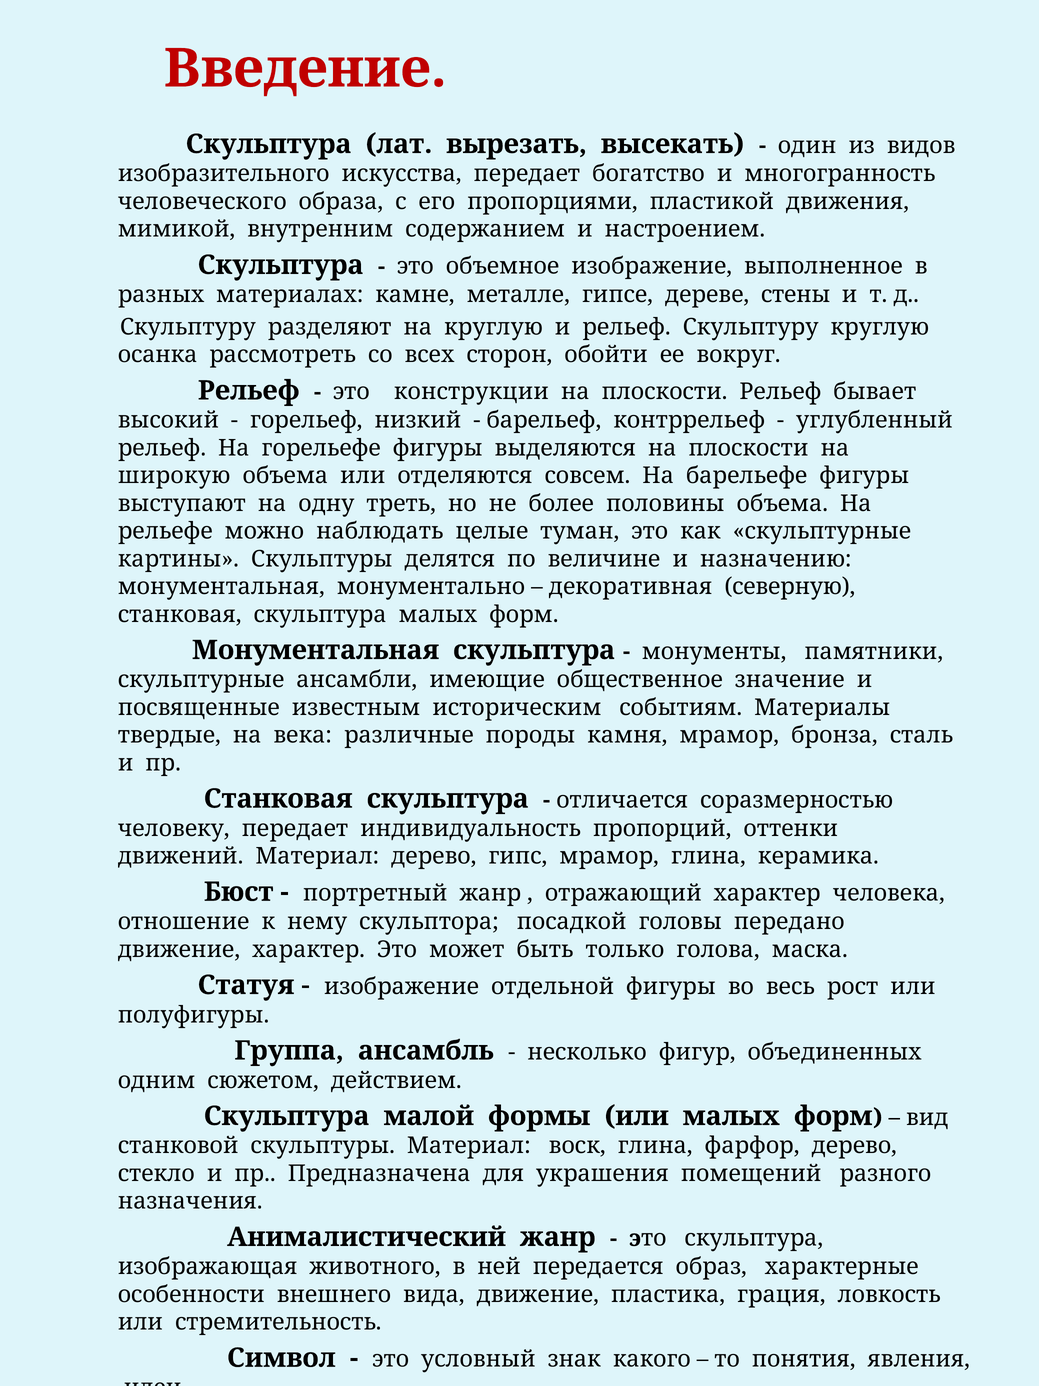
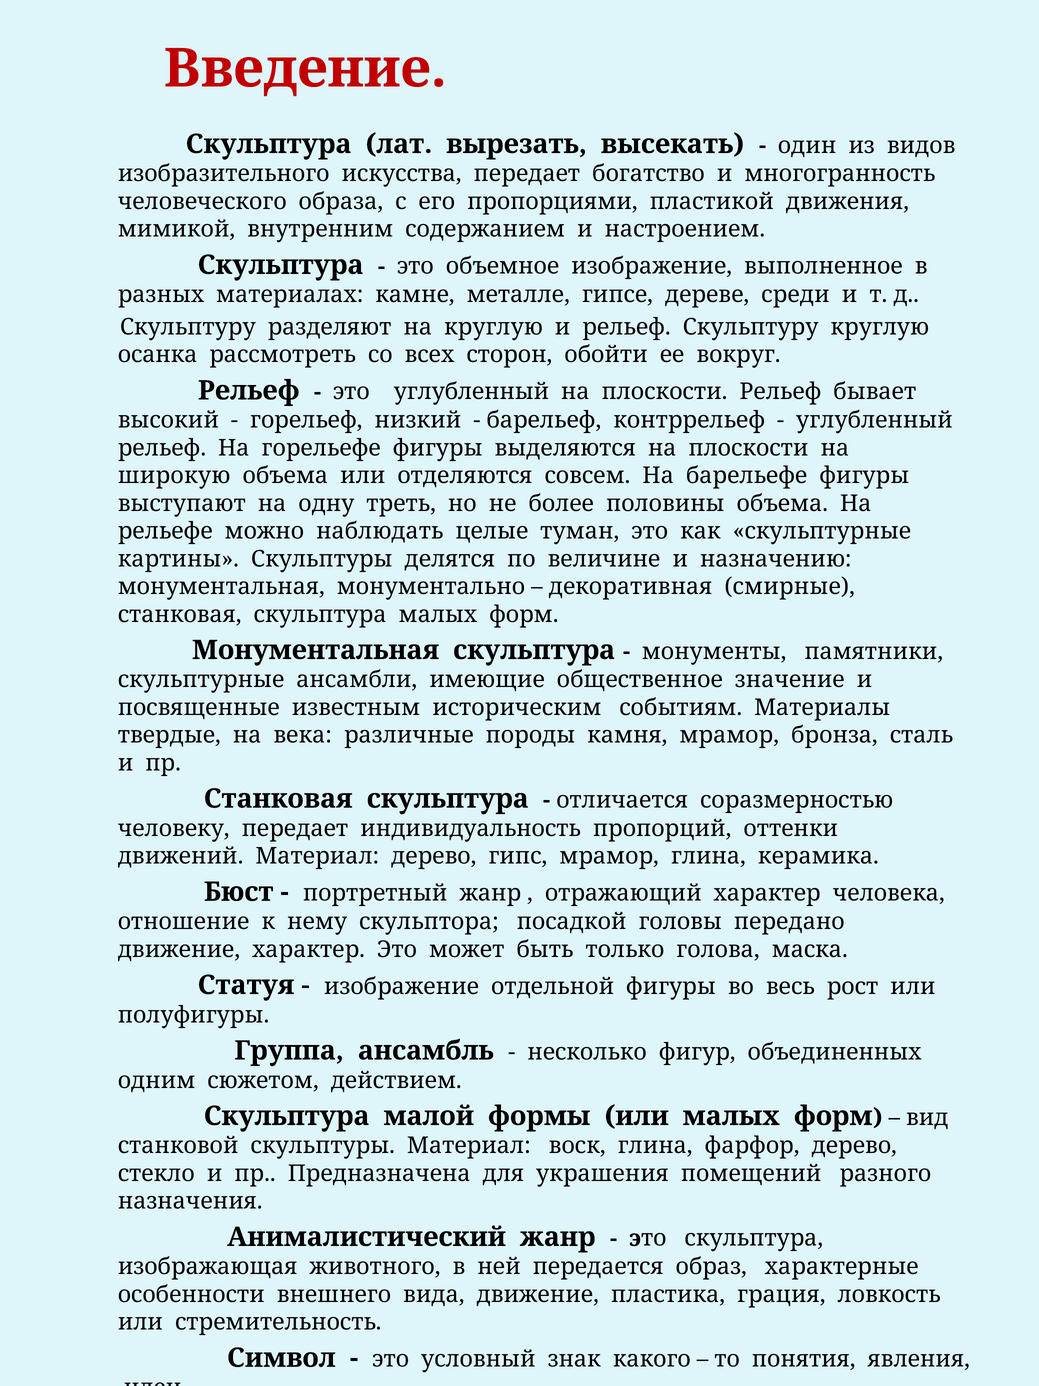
стены: стены -> среди (795, 295)
это конструкции: конструкции -> углубленный (471, 392)
северную: северную -> смирные (790, 586)
